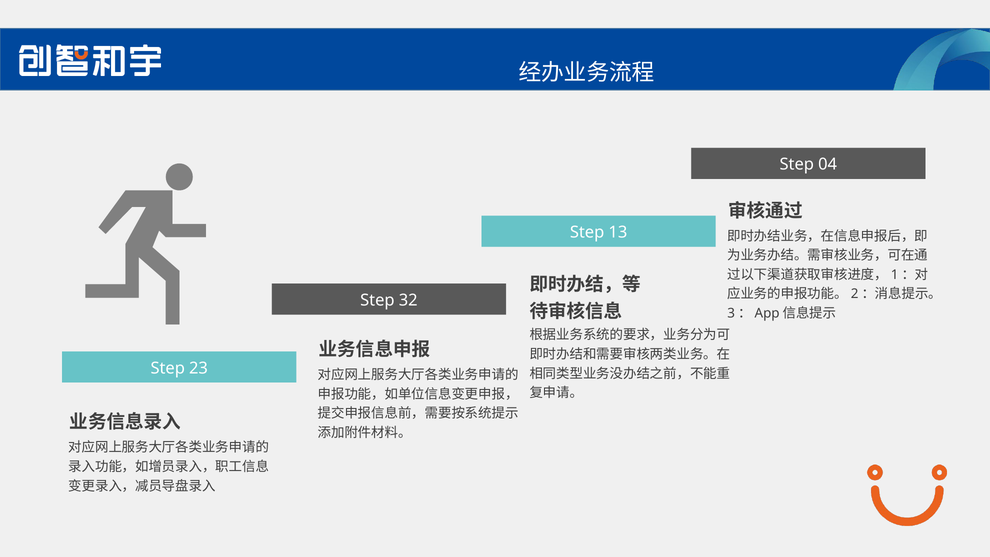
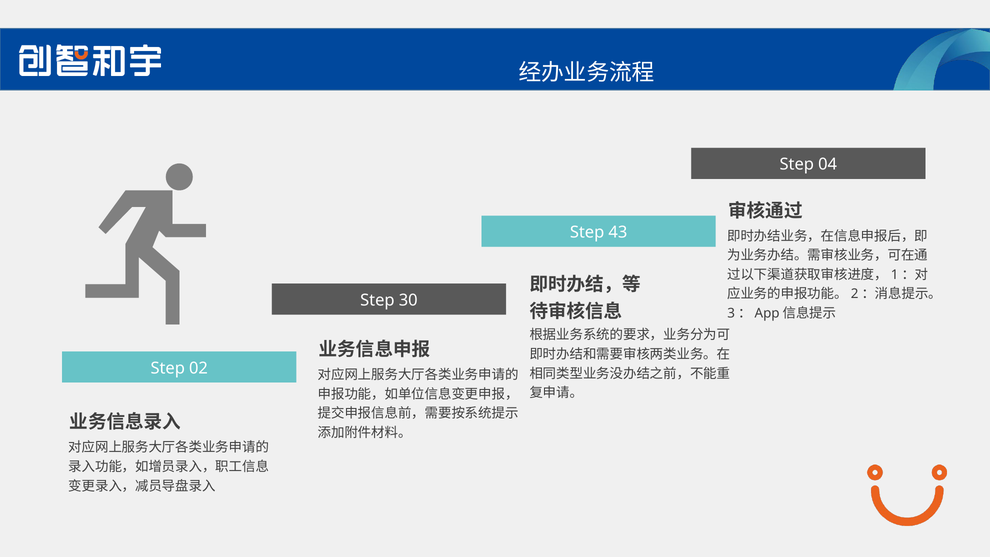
13: 13 -> 43 (618, 232)
32: 32 -> 30 (408, 300)
23: 23 -> 02 (198, 368)
